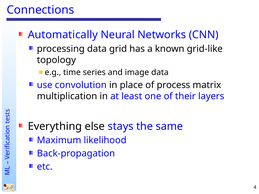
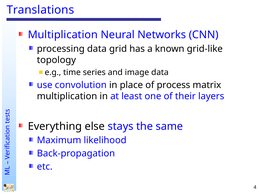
Connections: Connections -> Translations (40, 10)
Automatically: Automatically -> Multiplication (63, 35)
